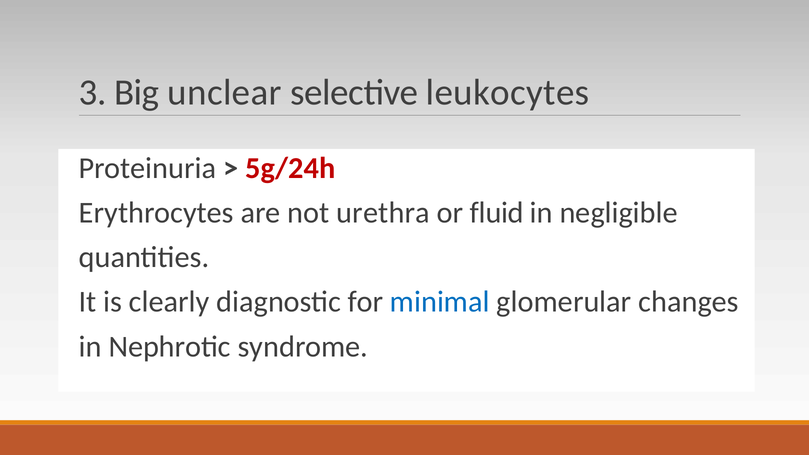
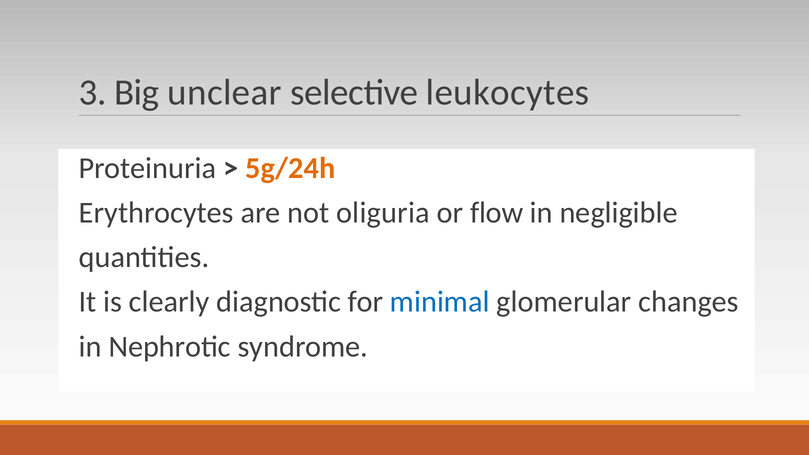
5g/24h colour: red -> orange (290, 168)
urethra: urethra -> oliguria (383, 213)
fluid: fluid -> flow (497, 213)
